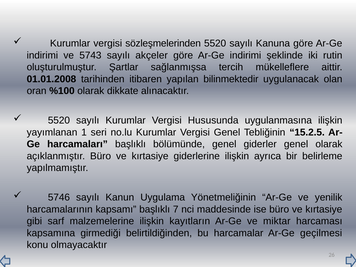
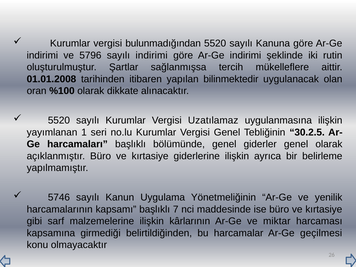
sözleşmelerinden: sözleşmelerinden -> bulunmadığından (163, 43)
5743: 5743 -> 5796 (90, 55)
sayılı akçeler: akçeler -> indirimi (152, 55)
Hususunda: Hususunda -> Uzatılamaz (213, 120)
15.2.5: 15.2.5 -> 30.2.5 (307, 132)
kayıtların: kayıtların -> kârlarının (190, 221)
